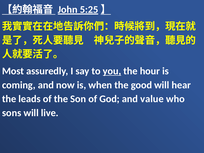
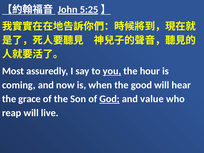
leads: leads -> grace (30, 99)
God underline: none -> present (109, 99)
sons: sons -> reap (12, 113)
